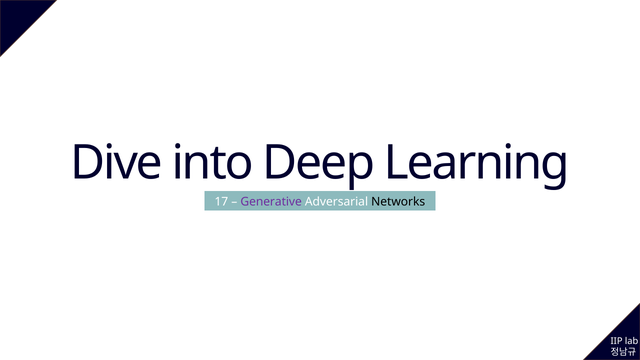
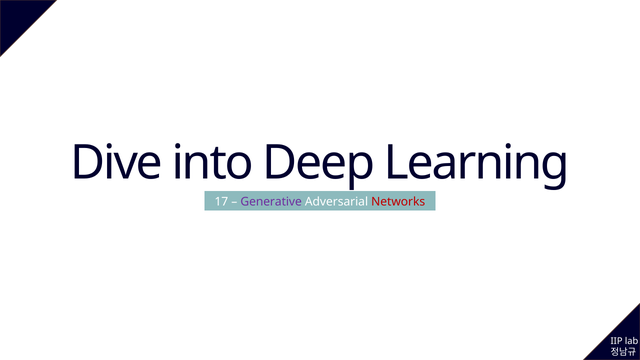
Networks colour: black -> red (398, 202)
